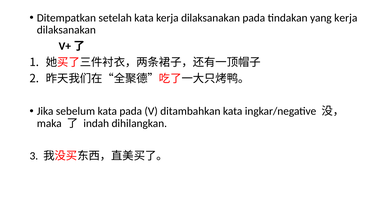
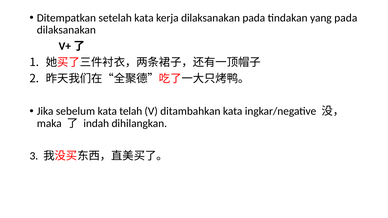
yang kerja: kerja -> pada (346, 18)
kata pada: pada -> telah (131, 111)
